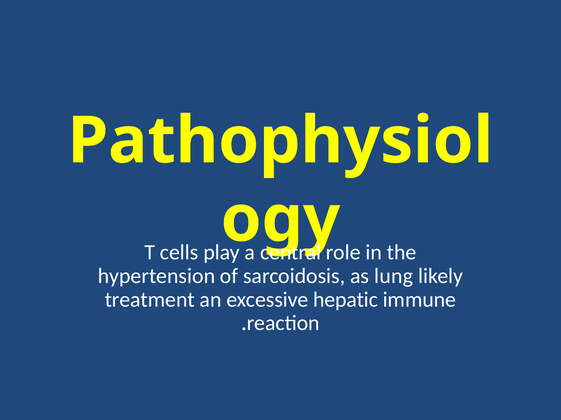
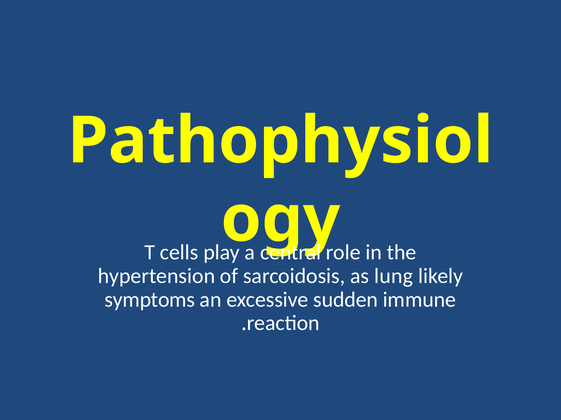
treatment: treatment -> symptoms (150, 300)
hepatic: hepatic -> sudden (346, 300)
